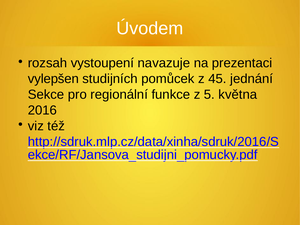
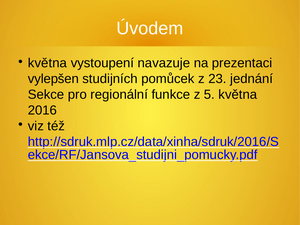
rozsah: rozsah -> května (47, 63)
45: 45 -> 23 (217, 79)
